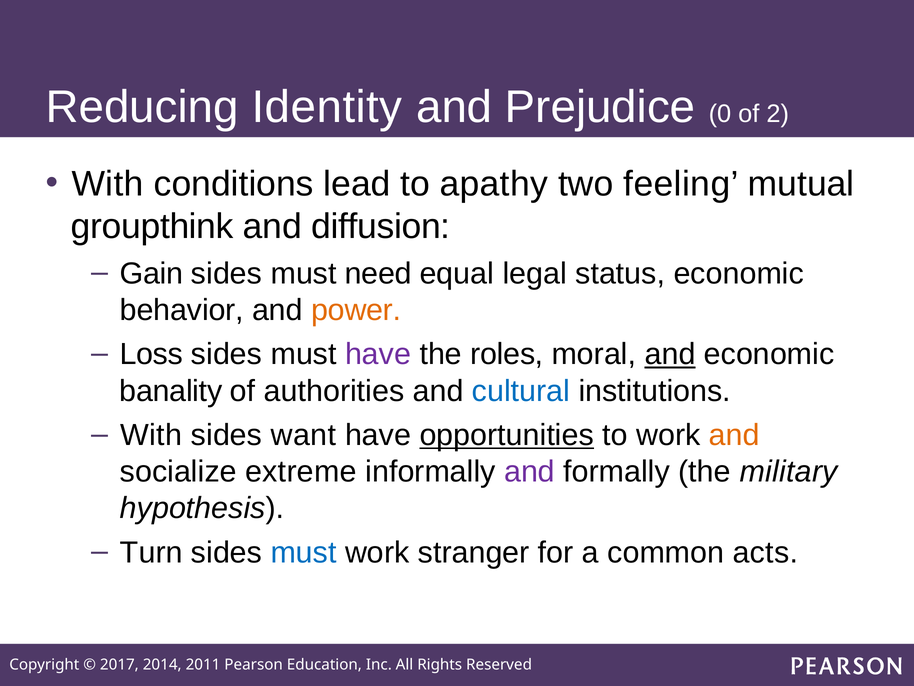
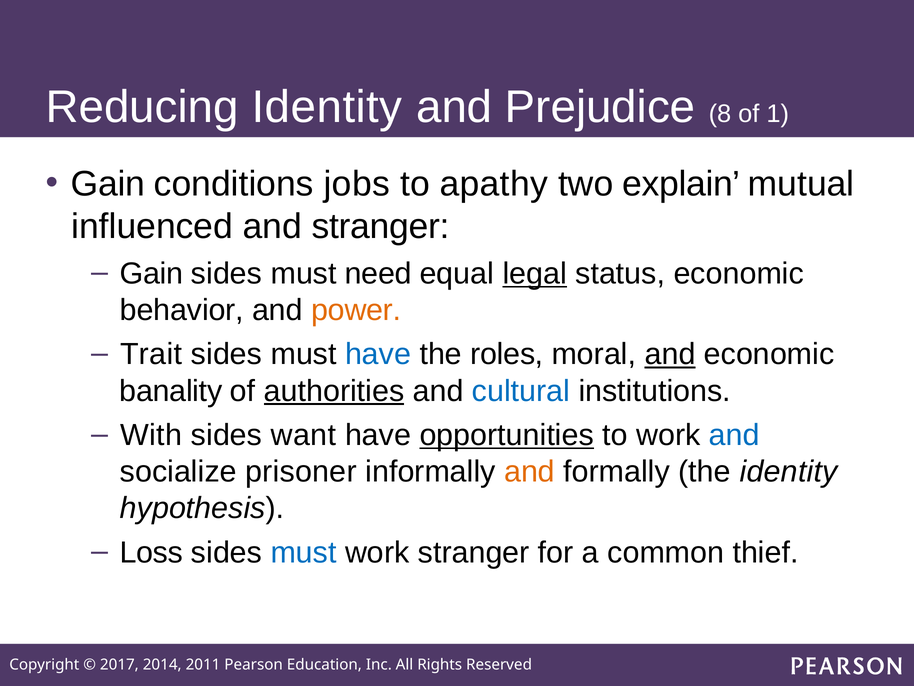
0: 0 -> 8 (720, 114)
2: 2 -> 1 (778, 114)
With: With -> Gain (108, 184)
lead: lead -> jobs (357, 184)
feeling: feeling -> explain (681, 184)
groupthink: groupthink -> influenced (152, 226)
and diffusion: diffusion -> stranger (381, 226)
legal underline: none -> present (535, 273)
Loss: Loss -> Trait (151, 354)
have colour: purple -> blue (378, 354)
authorities underline: none -> present (334, 391)
and colour: orange -> blue (734, 435)
extreme: extreme -> prisoner (301, 471)
and colour: purple -> orange (529, 471)
the military: military -> identity (789, 471)
Turn: Turn -> Loss (151, 552)
acts: acts -> thief (766, 552)
